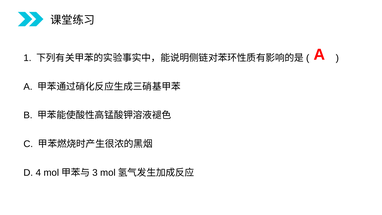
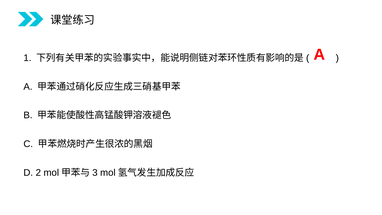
4: 4 -> 2 (38, 173)
